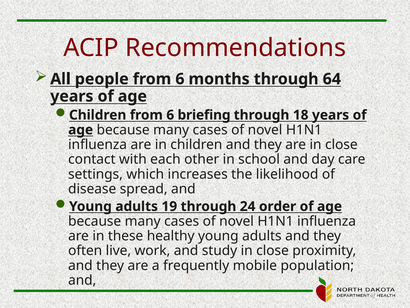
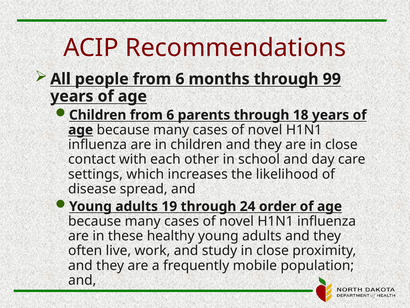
64: 64 -> 99 (332, 79)
briefing: briefing -> parents (204, 115)
